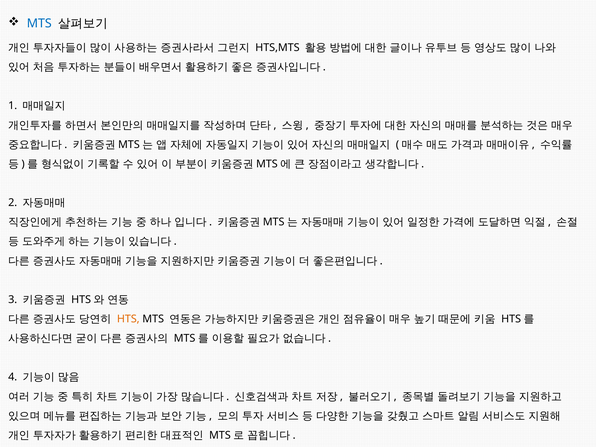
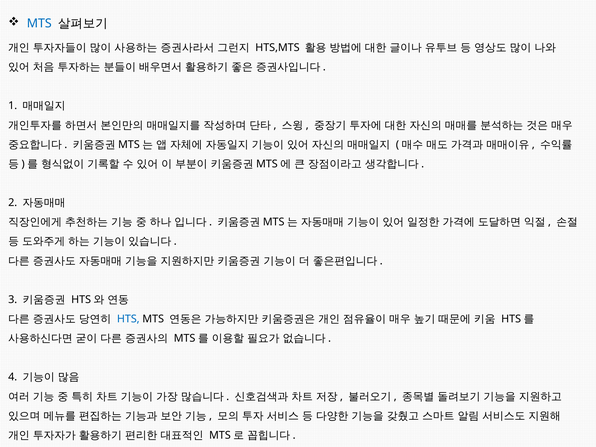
HTS colour: orange -> blue (128, 319)
